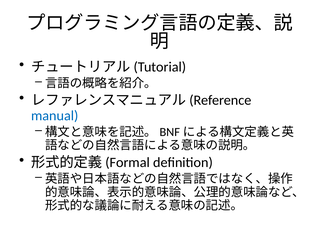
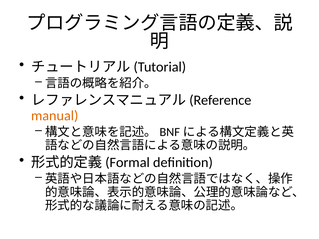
manual colour: blue -> orange (55, 116)
